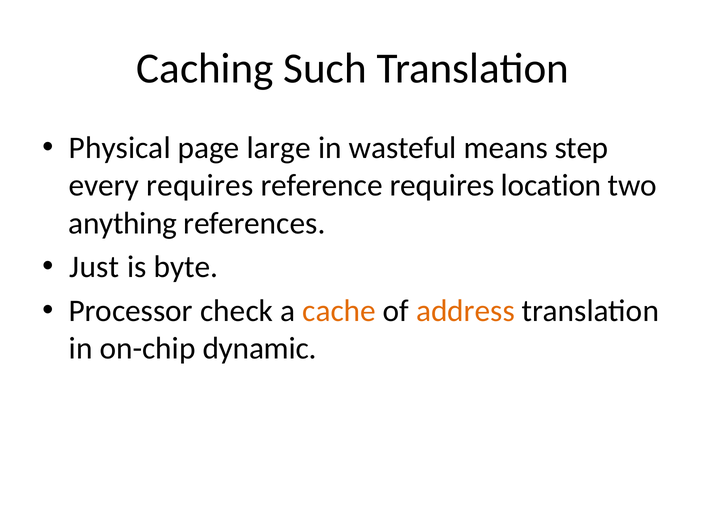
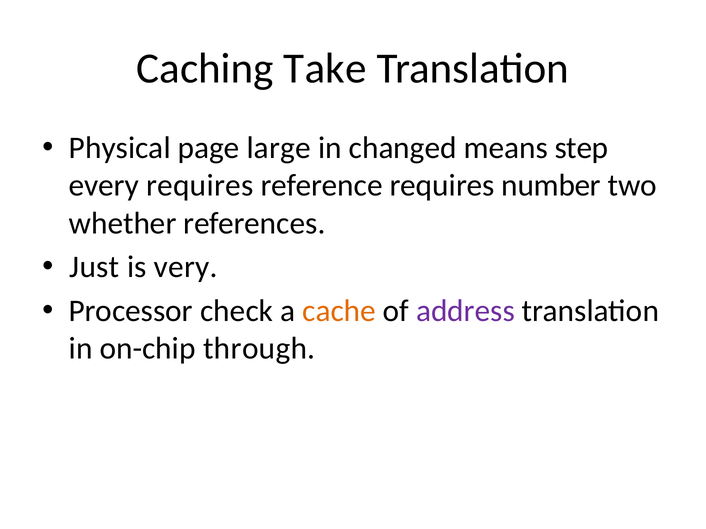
Such: Such -> Take (325, 68)
wasteful: wasteful -> changed (403, 148)
location: location -> number (551, 186)
anything: anything -> whether (123, 223)
byte: byte -> very (186, 267)
address colour: orange -> purple (465, 311)
dynamic: dynamic -> through (259, 349)
